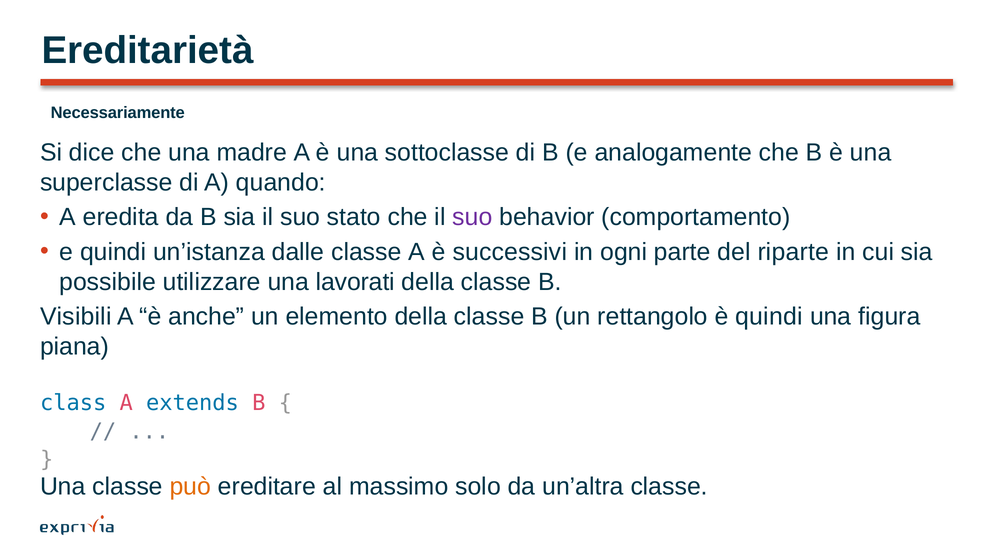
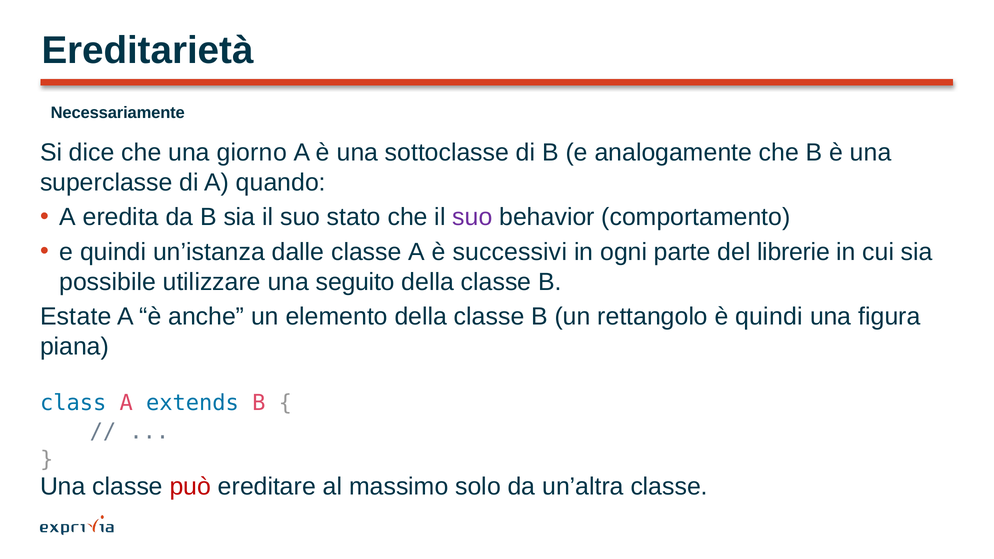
madre: madre -> giorno (252, 153)
riparte: riparte -> librerie (794, 252)
lavorati: lavorati -> seguito (355, 282)
Visibili: Visibili -> Estate (76, 317)
può colour: orange -> red (190, 487)
